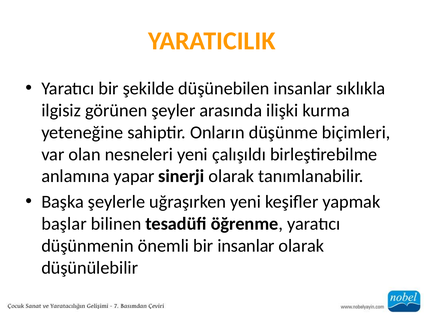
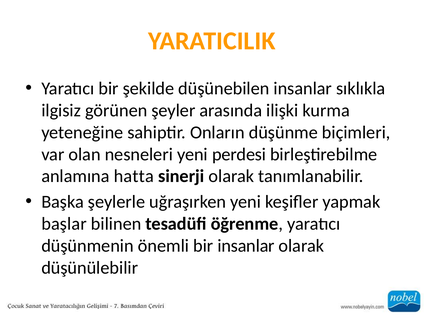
çalışıldı: çalışıldı -> perdesi (239, 154)
yapar: yapar -> hatta (134, 176)
